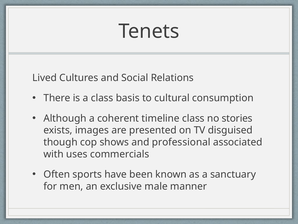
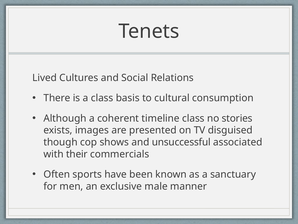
professional: professional -> unsuccessful (181, 142)
uses: uses -> their (77, 154)
